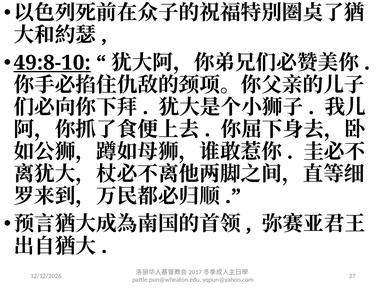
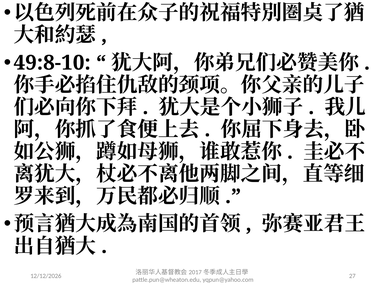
49:8-10 underline: present -> none (52, 63)
